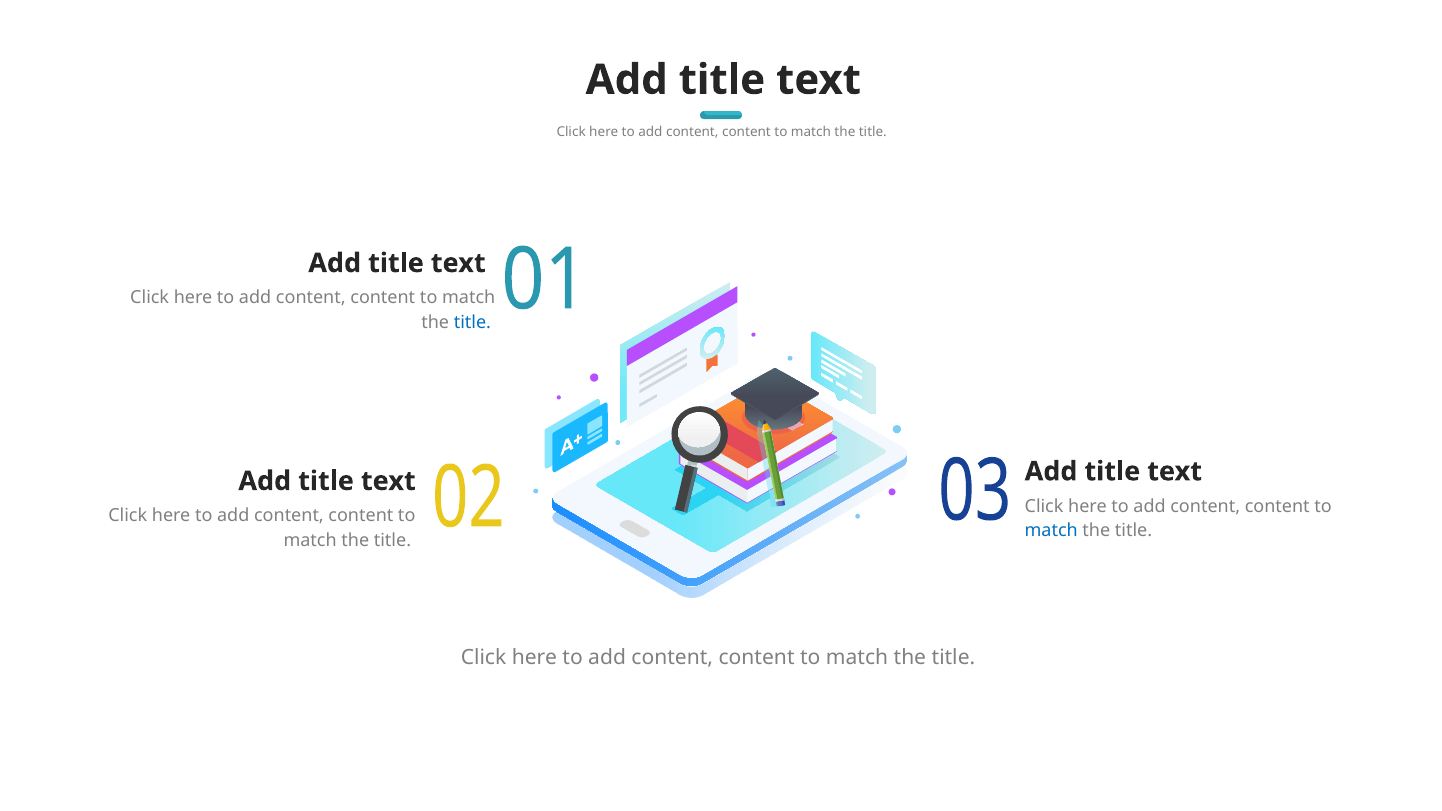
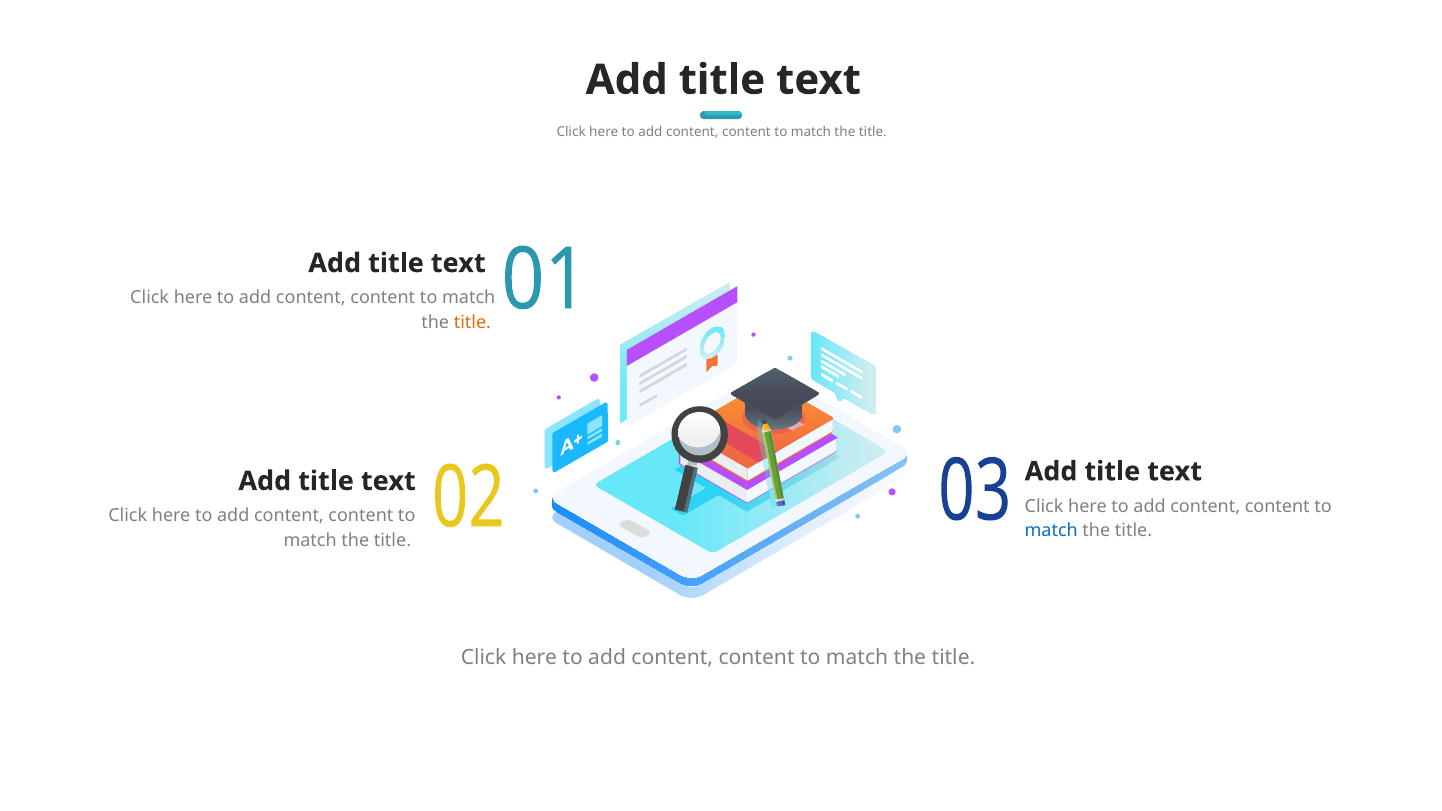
title colour: blue -> orange (472, 323)
